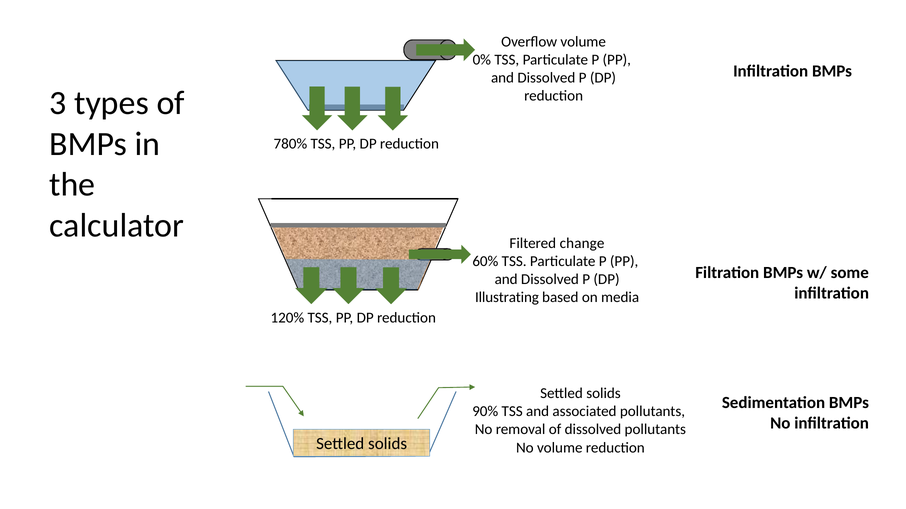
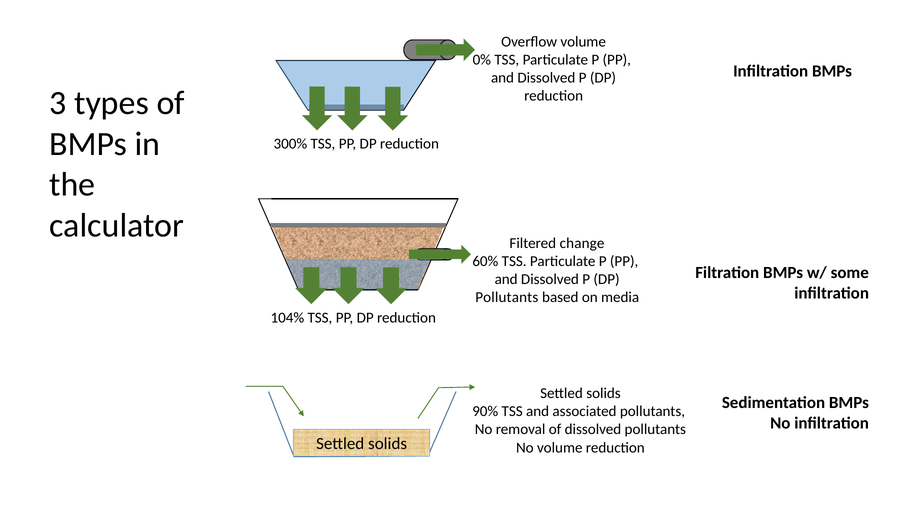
780%: 780% -> 300% (290, 144)
Illustrating: Illustrating -> Pollutants (507, 298)
120%: 120% -> 104% (287, 318)
